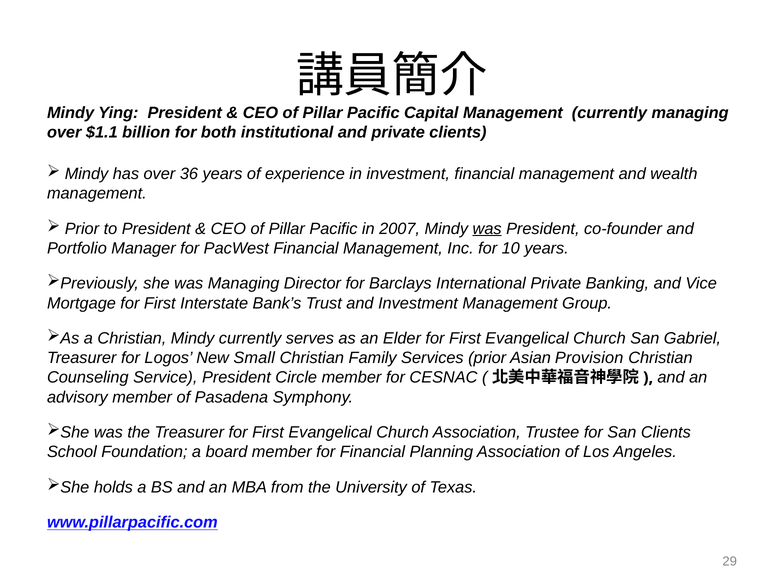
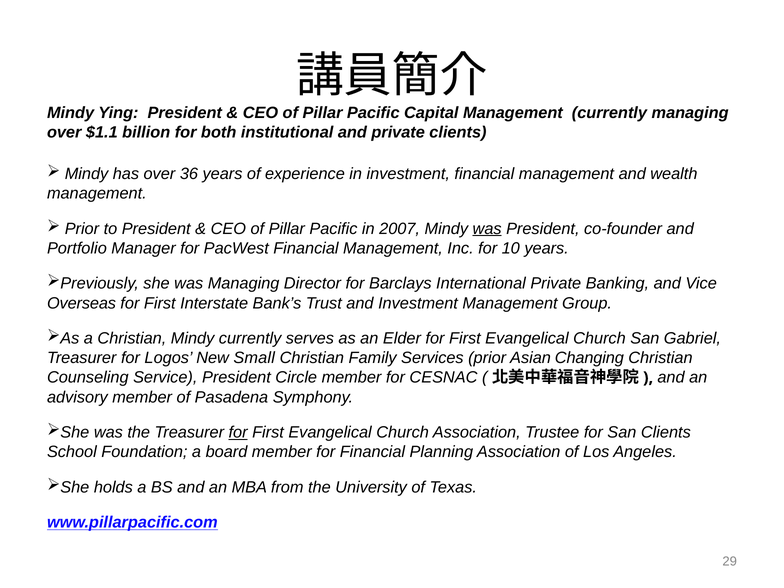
Mortgage: Mortgage -> Overseas (82, 303)
Provision: Provision -> Changing (589, 358)
for underline: none -> present (238, 432)
